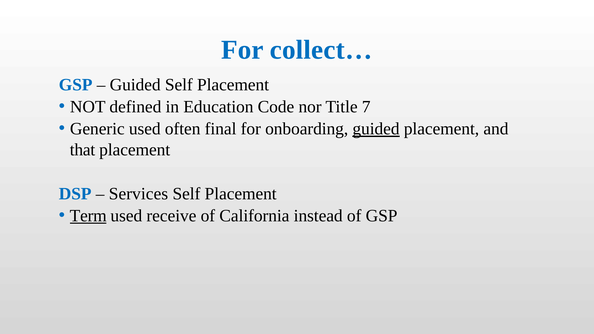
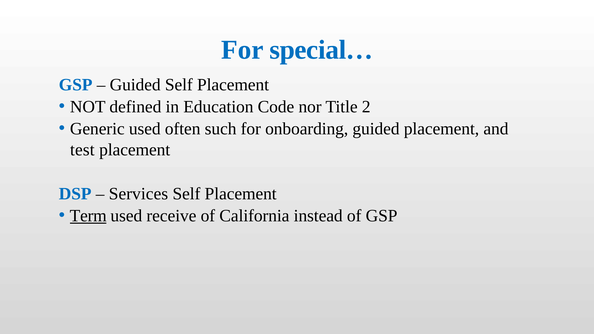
collect…: collect… -> special… (321, 50)
7: 7 -> 2 (366, 107)
final: final -> such (221, 129)
guided underline: present -> none (376, 129)
that: that -> test (82, 150)
